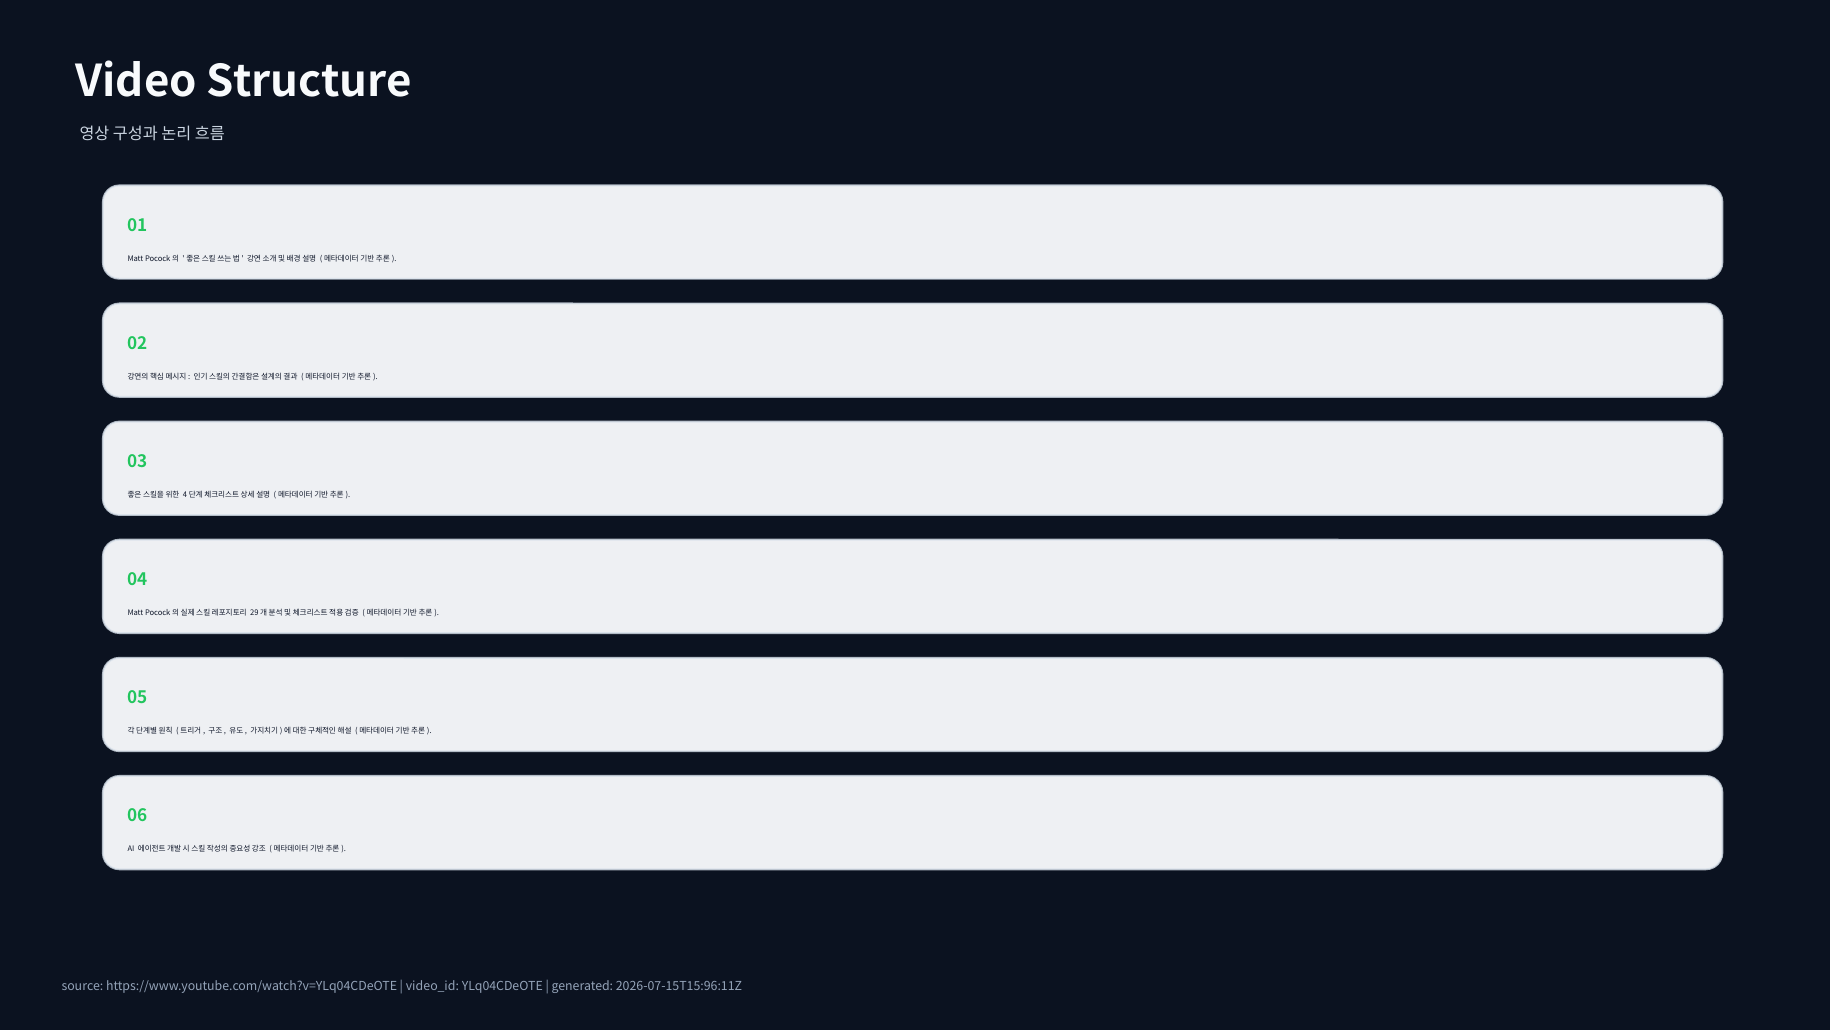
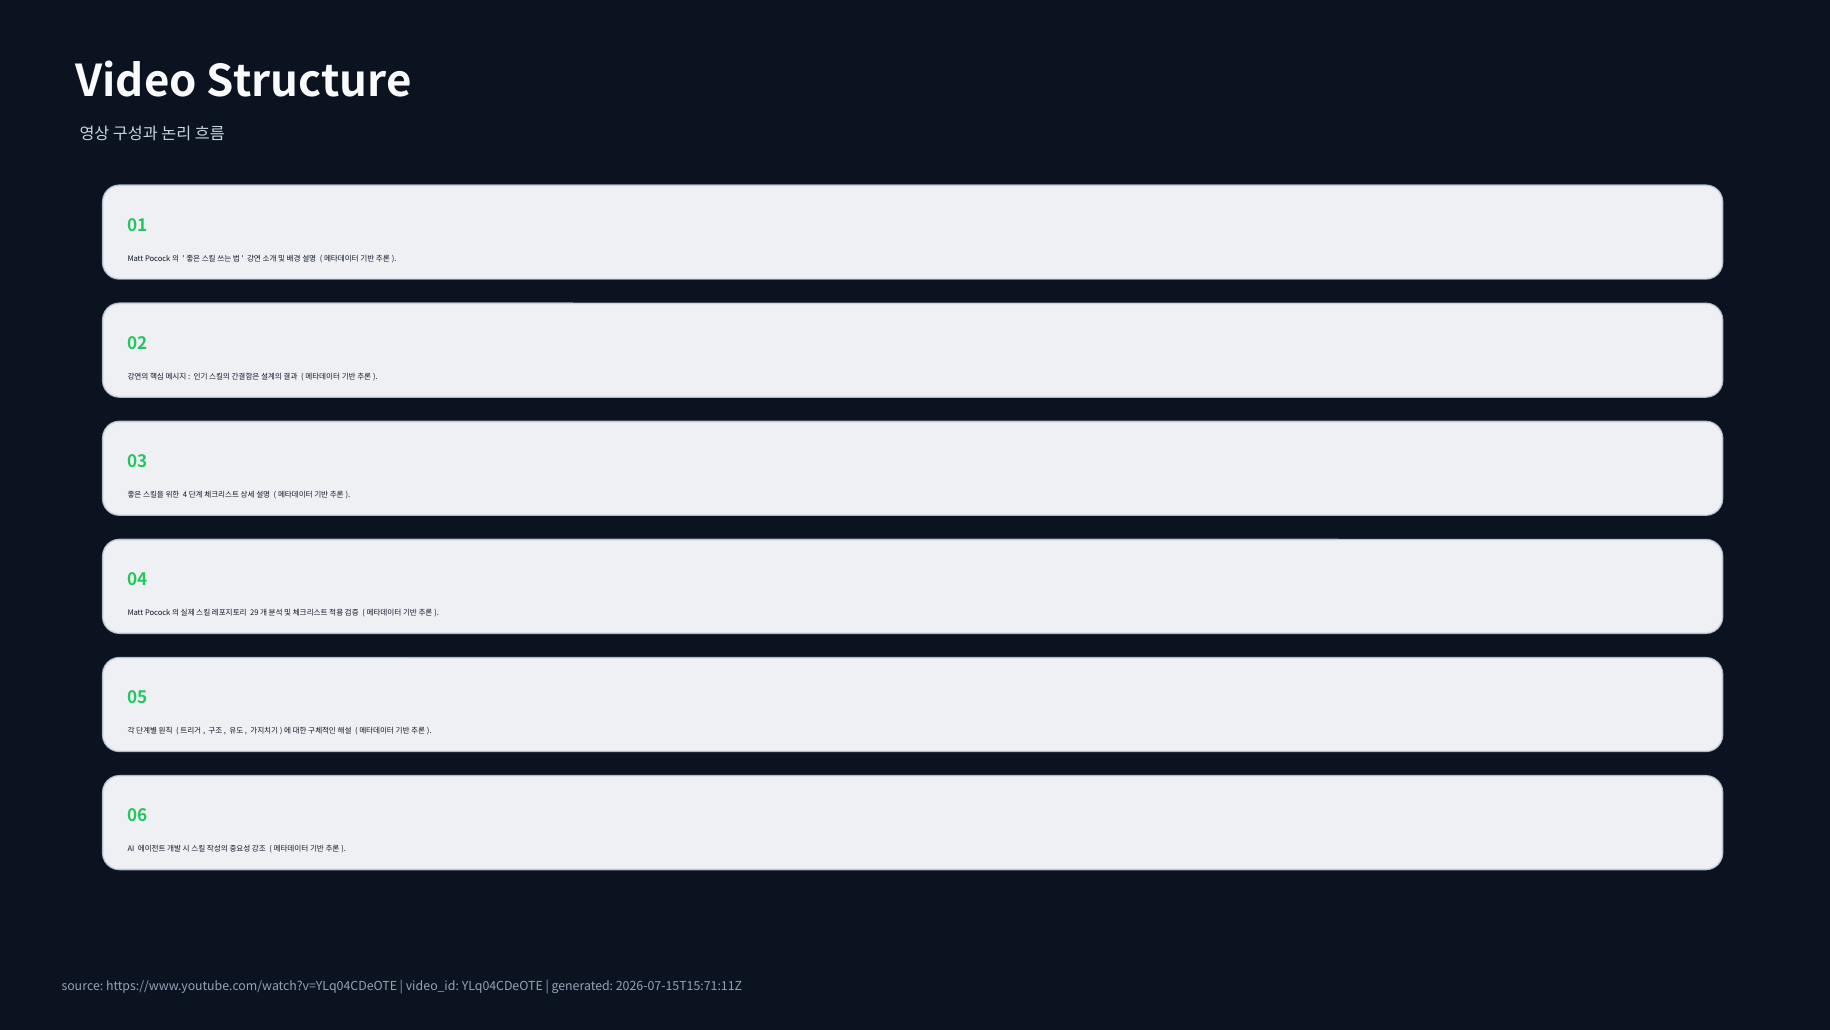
2026-07-15T15:96:11Z: 2026-07-15T15:96:11Z -> 2026-07-15T15:71:11Z (679, 986)
